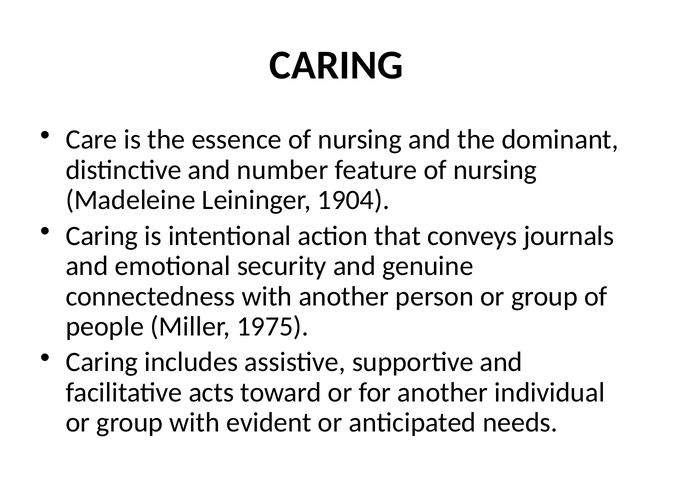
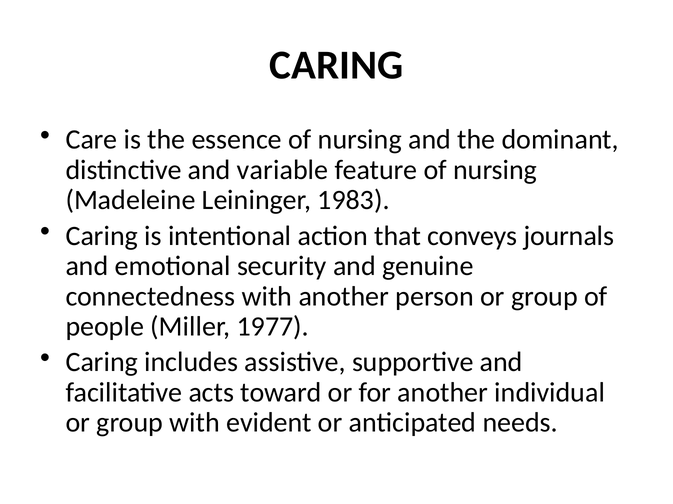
number: number -> variable (283, 170)
1904: 1904 -> 1983 (353, 200)
1975: 1975 -> 1977 (273, 327)
